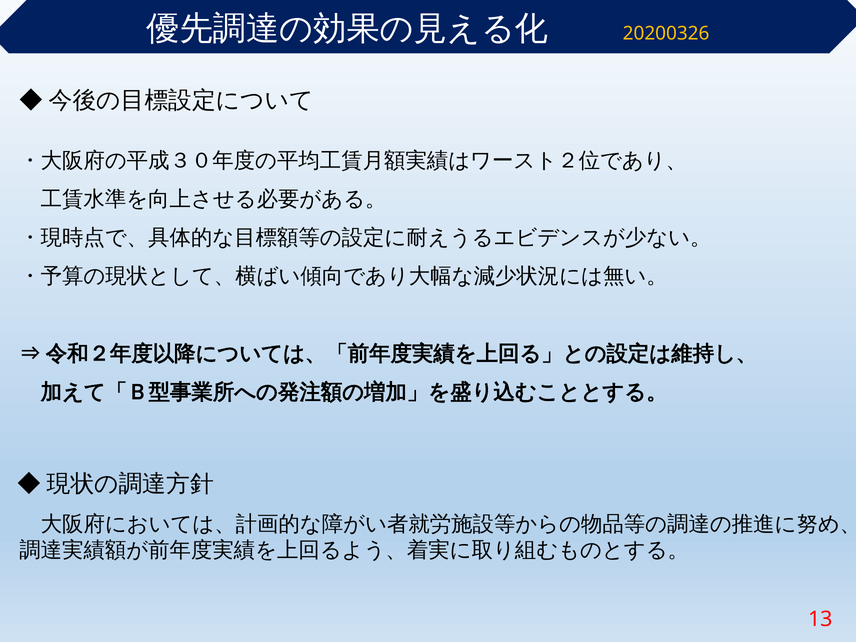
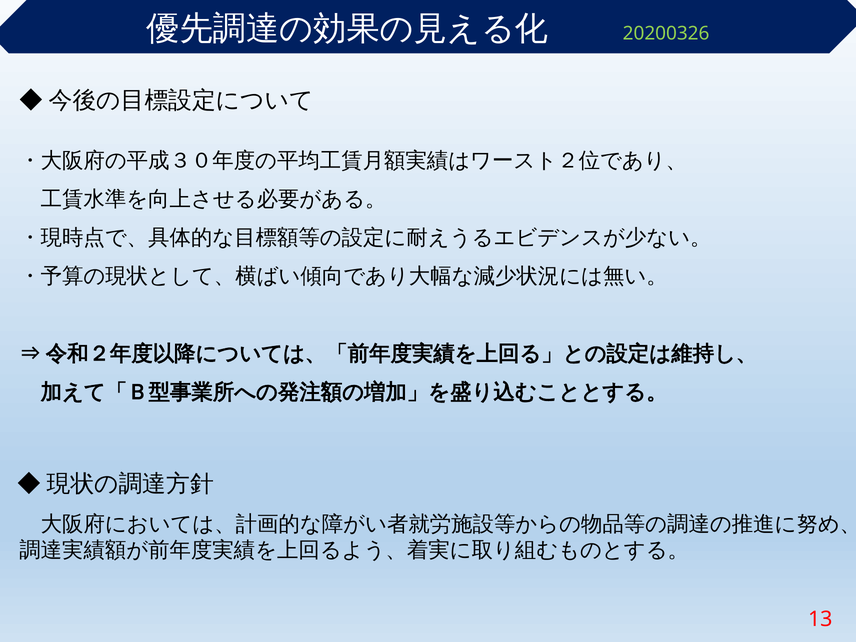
20200326 colour: yellow -> light green (666, 34)
